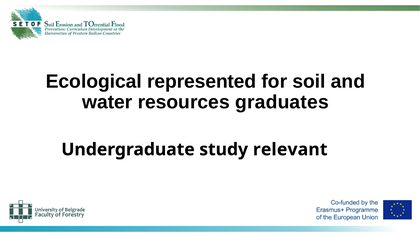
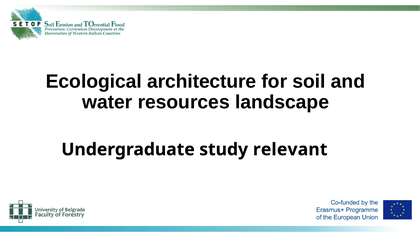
represented: represented -> architecture (202, 82)
graduates: graduates -> landscape (282, 102)
